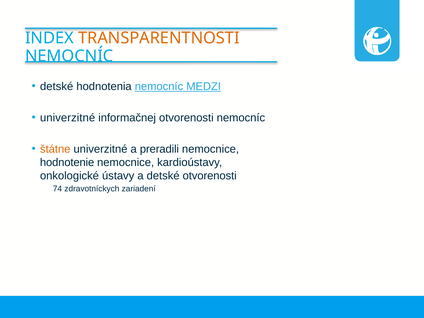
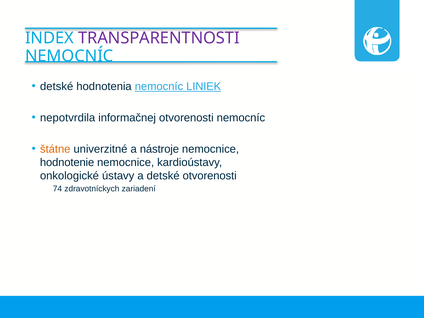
TRANSPARENTNOSTI colour: orange -> purple (159, 38)
MEDZI: MEDZI -> LINIEK (204, 86)
univerzitné: univerzitné -> nepotvrdila (68, 118)
preradili: preradili -> nástroje (159, 149)
